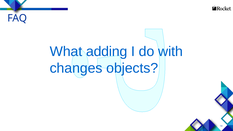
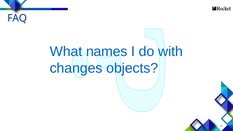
adding: adding -> names (107, 51)
